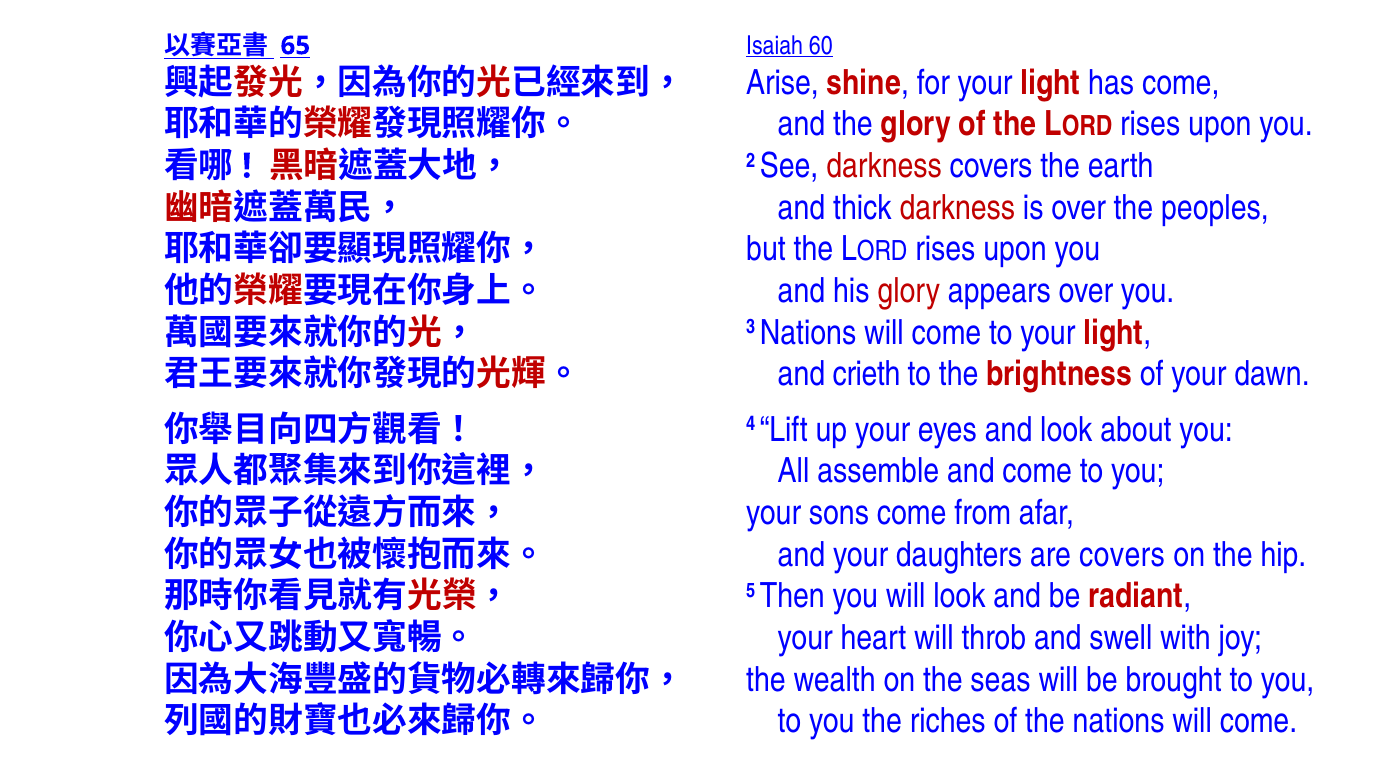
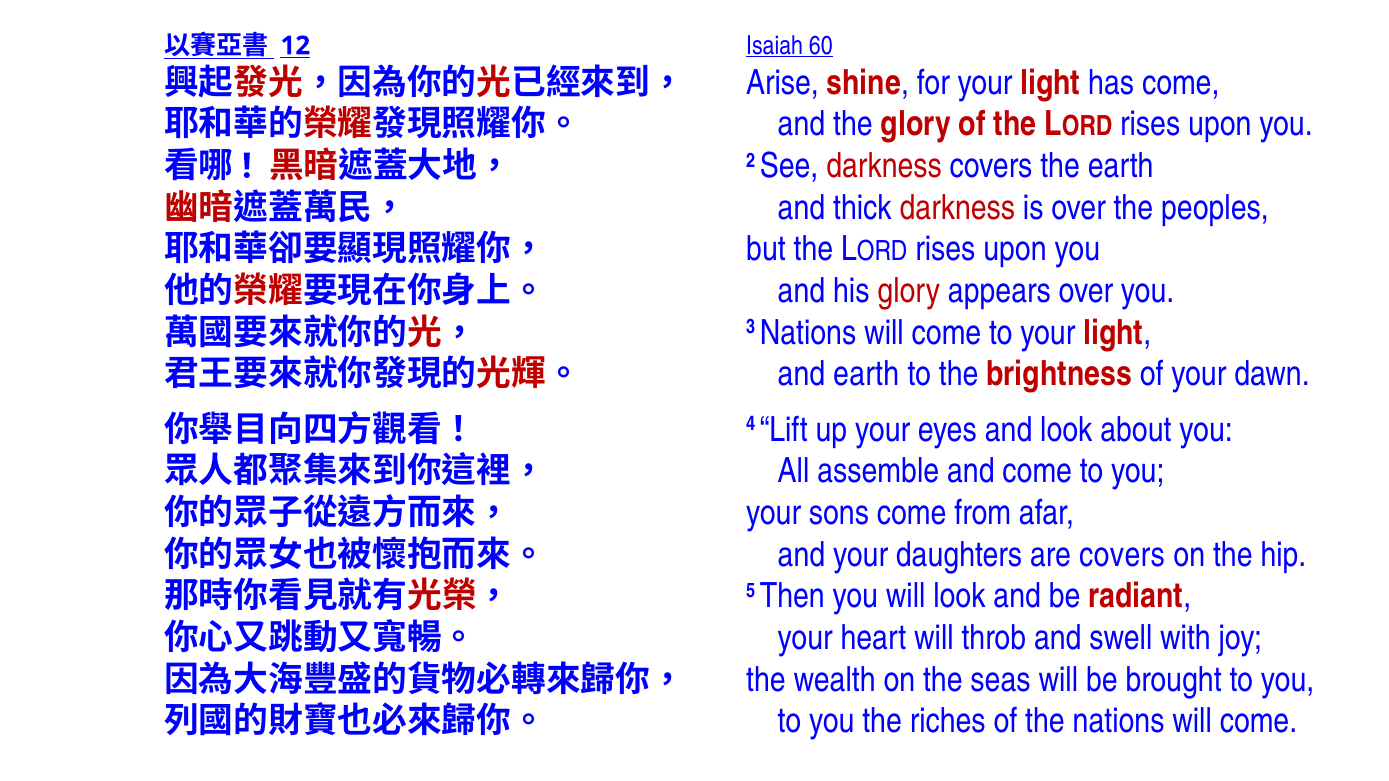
65: 65 -> 12 (295, 46)
and crieth: crieth -> earth (866, 374)
